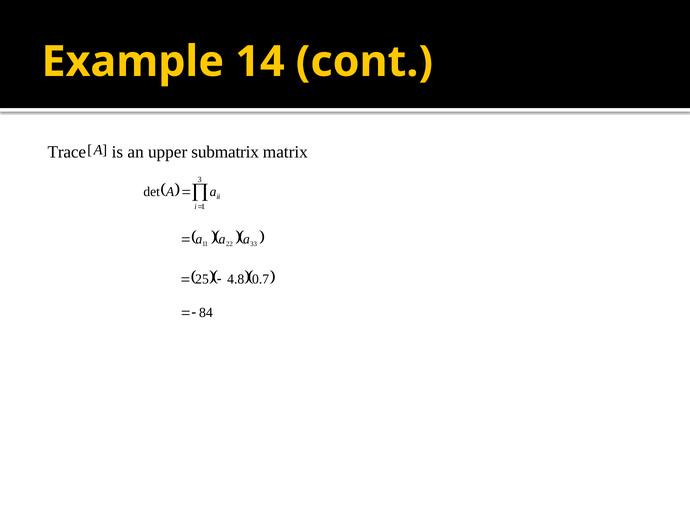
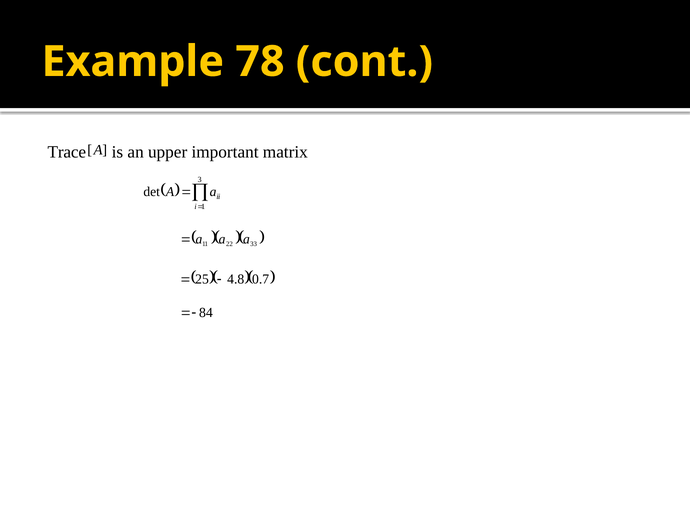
14: 14 -> 78 (260, 62)
submatrix: submatrix -> important (225, 152)
